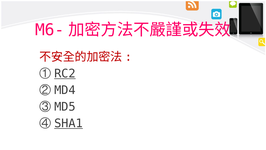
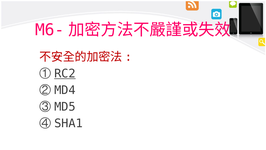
SHA1 underline: present -> none (68, 123)
